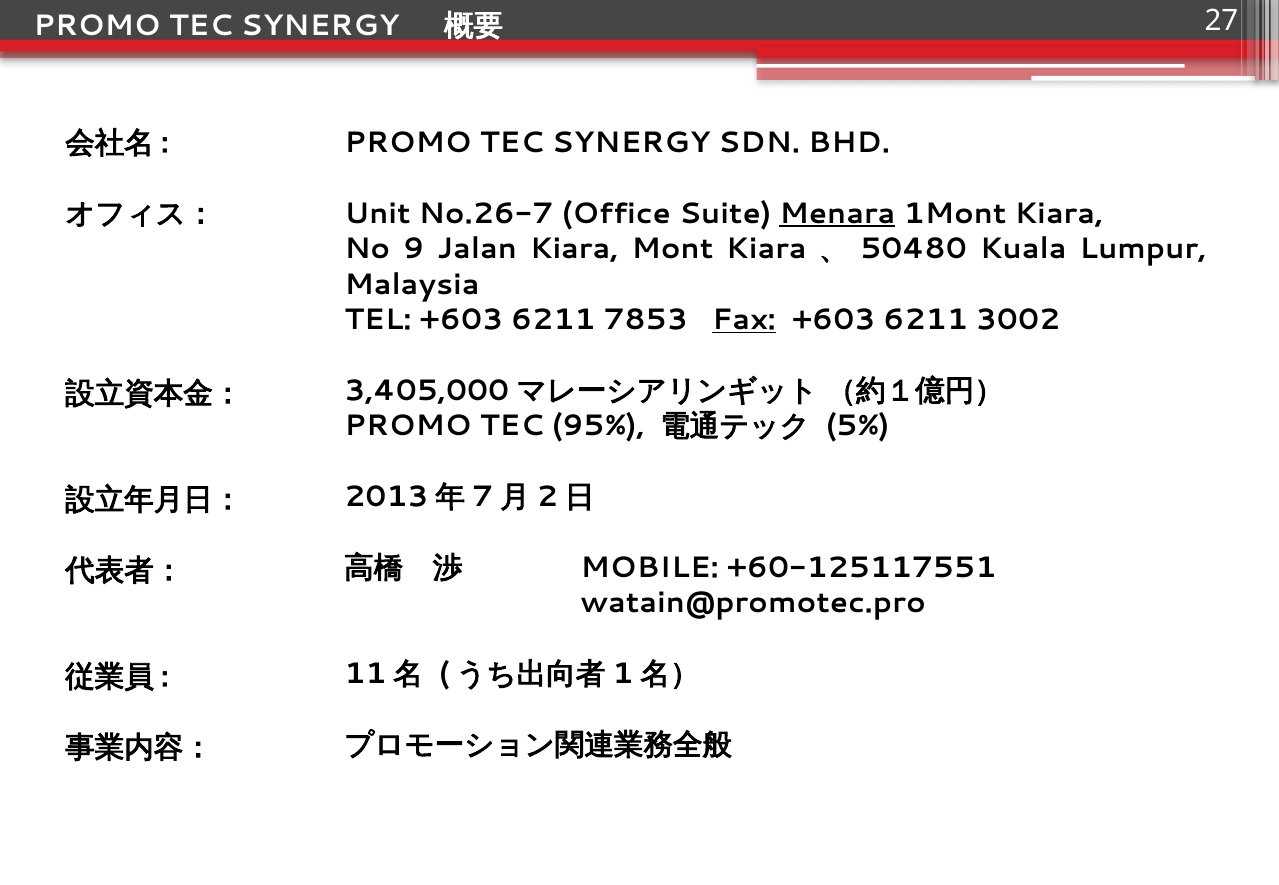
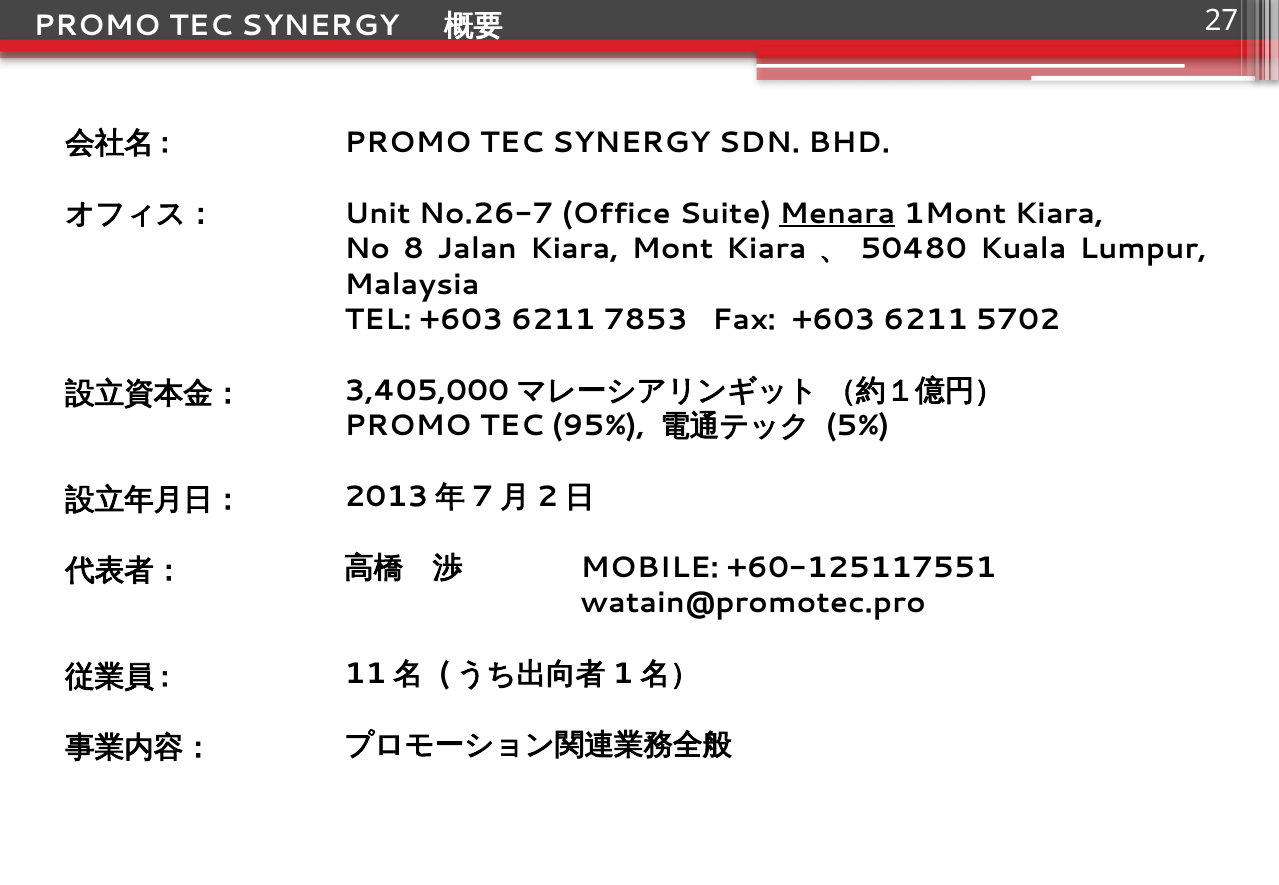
9: 9 -> 8 (414, 249)
Fax underline: present -> none (744, 320)
3002: 3002 -> 5702 (1018, 320)
